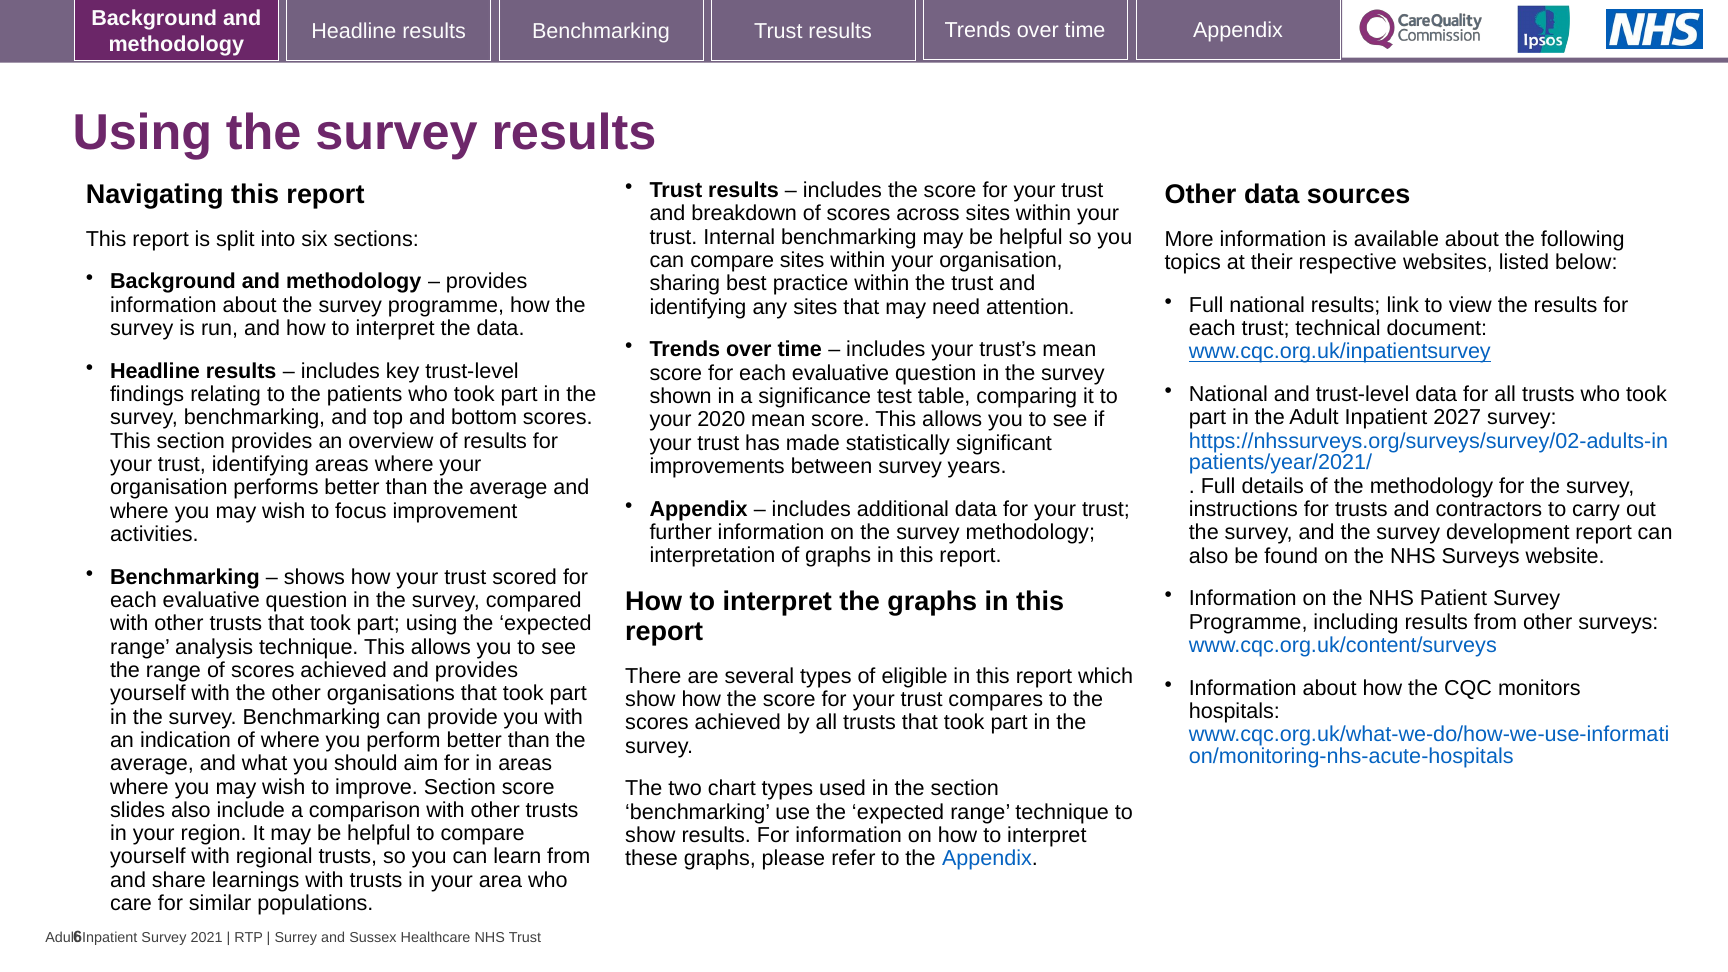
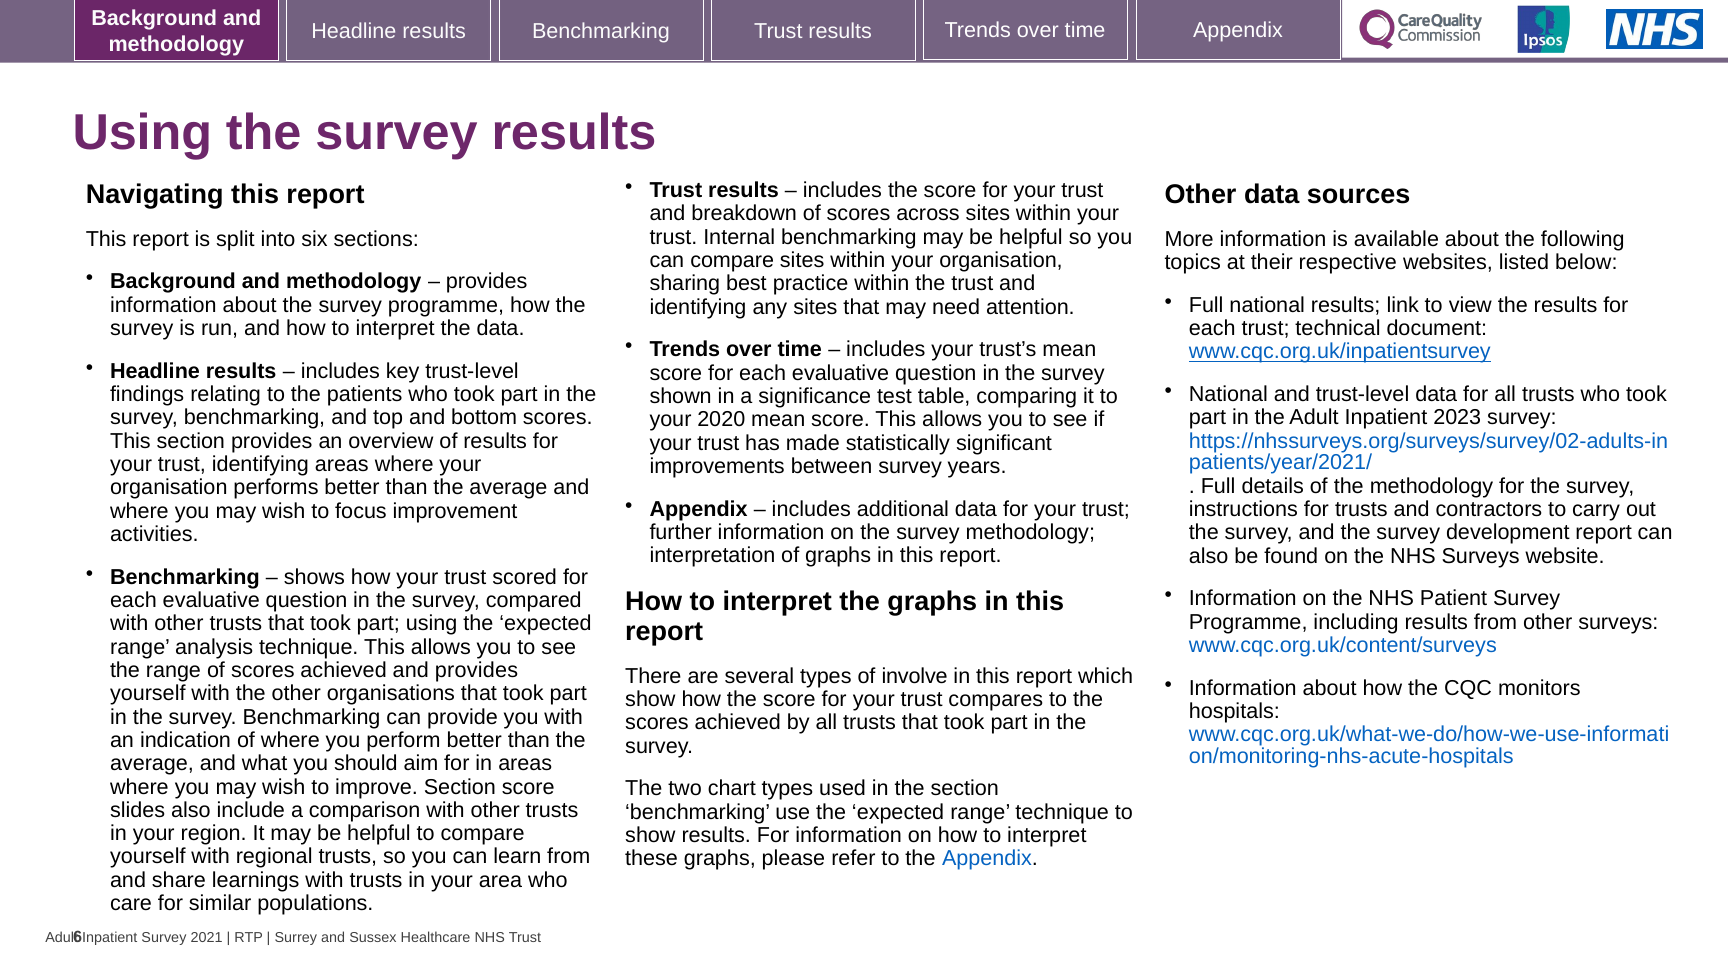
2027: 2027 -> 2023 (1457, 418)
eligible: eligible -> involve (915, 676)
